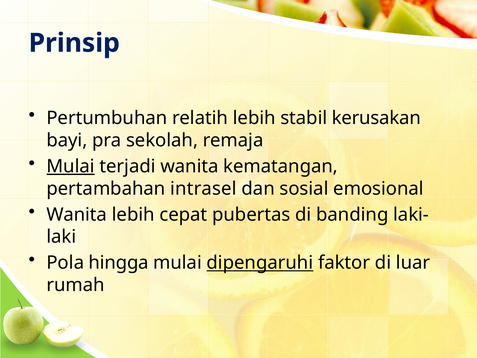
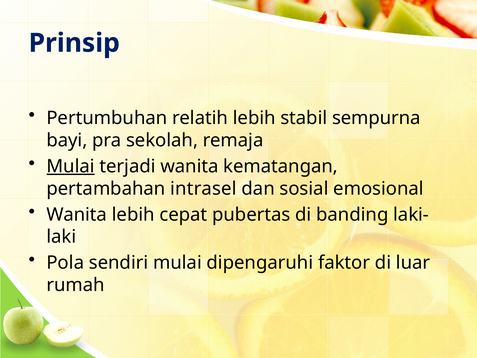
kerusakan: kerusakan -> sempurna (376, 118)
hingga: hingga -> sendiri (119, 263)
dipengaruhi underline: present -> none (260, 263)
